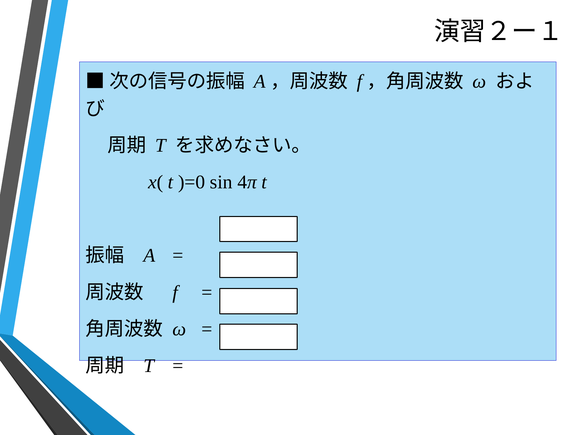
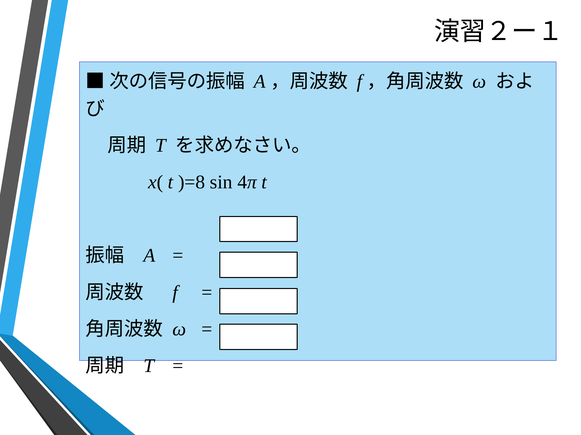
)=0: )=0 -> )=8 (192, 182)
